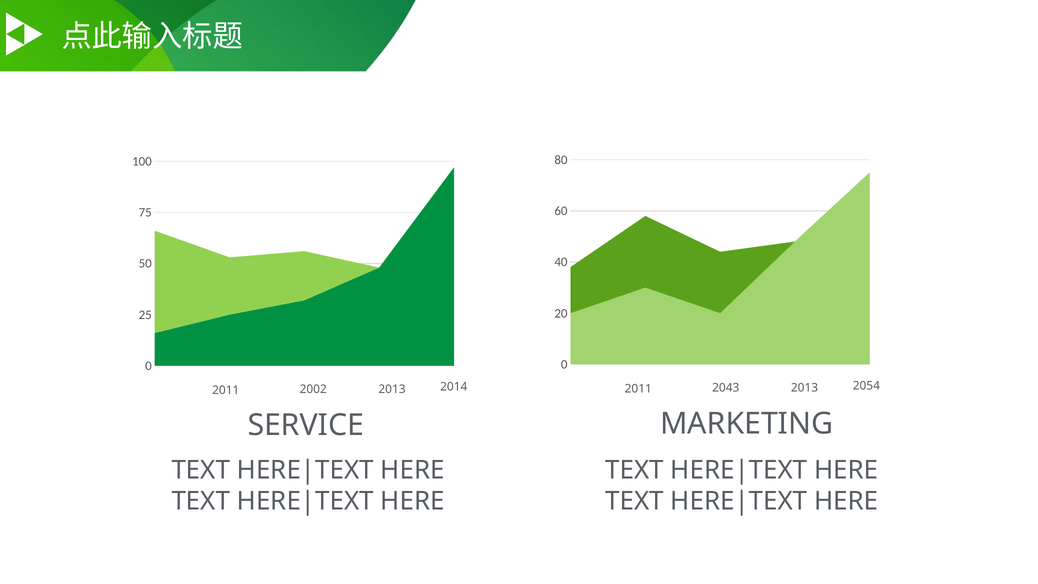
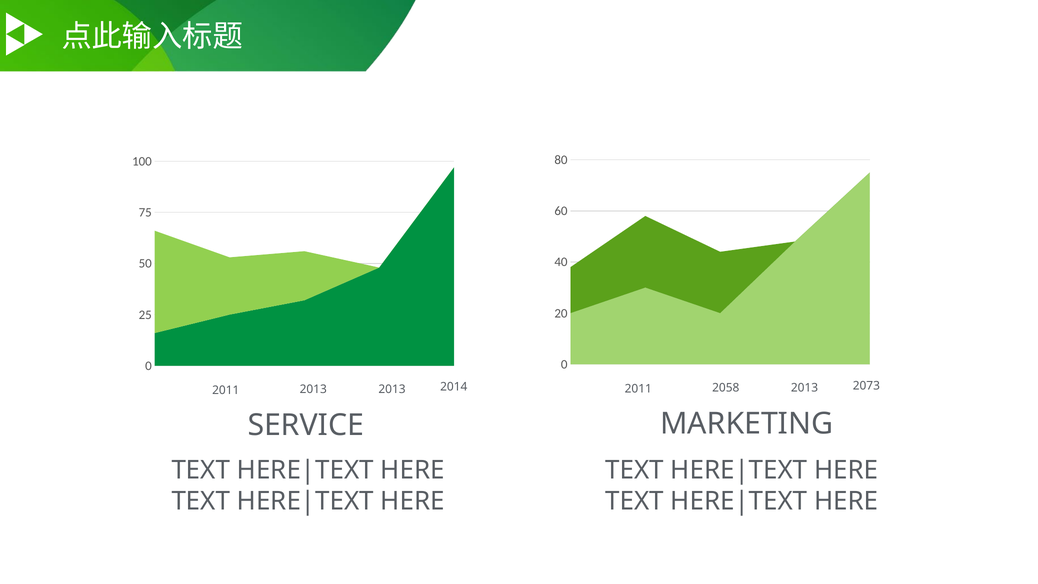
2011 2002: 2002 -> 2013 (313, 389)
2043: 2043 -> 2058 (726, 388)
2054: 2054 -> 2073 (866, 386)
